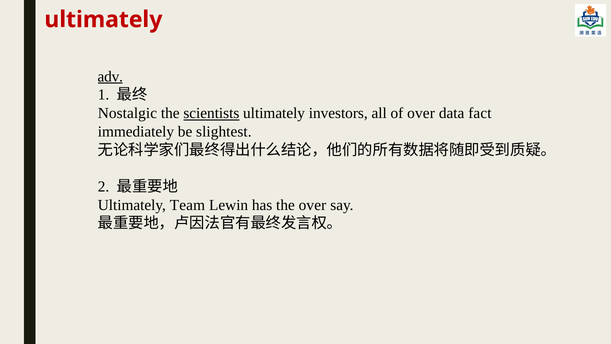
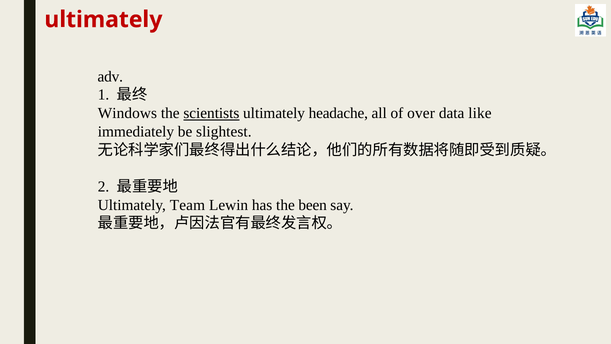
adv underline: present -> none (110, 77)
Nostalgic: Nostalgic -> Windows (127, 113)
investors: investors -> headache (338, 113)
fact: fact -> like (480, 113)
the over: over -> been (313, 205)
